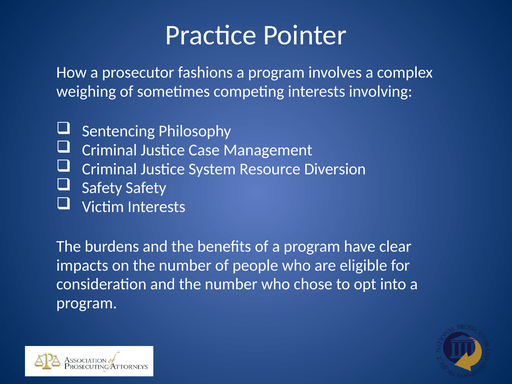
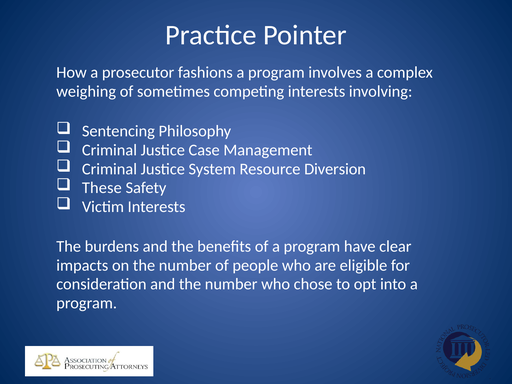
Safety: Safety -> These (102, 188)
